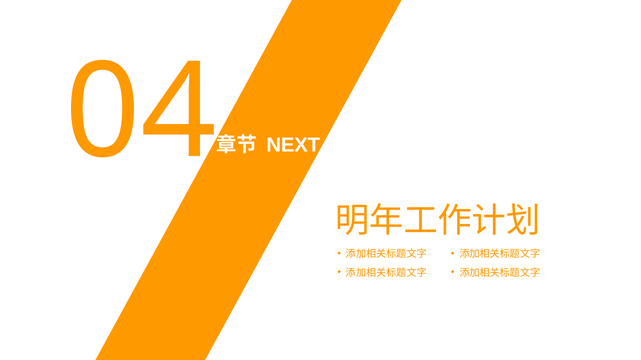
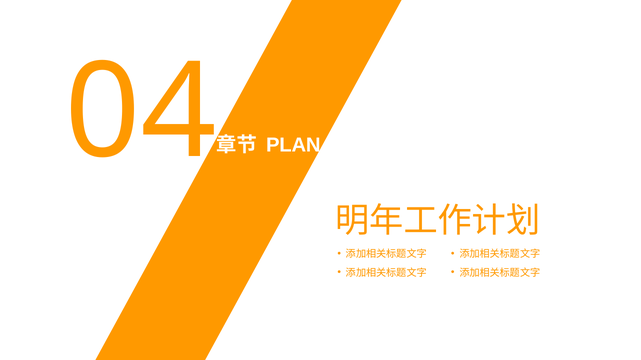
NEXT: NEXT -> PLAN (293, 145)
